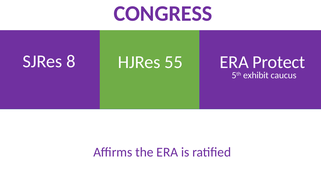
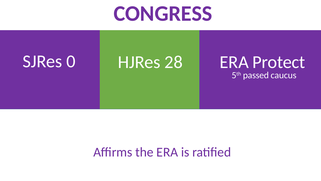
8: 8 -> 0 (71, 61)
55: 55 -> 28 (174, 62)
exhibit: exhibit -> passed (256, 75)
